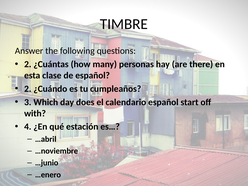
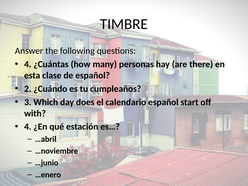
2: 2 -> 4 (28, 64)
